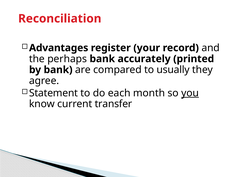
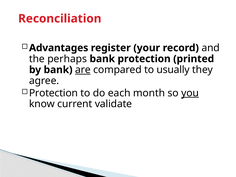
bank accurately: accurately -> protection (144, 59)
are underline: none -> present (83, 70)
Statement: Statement -> Protection (53, 93)
transfer: transfer -> validate (113, 104)
